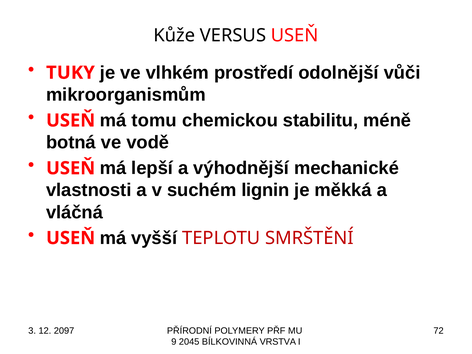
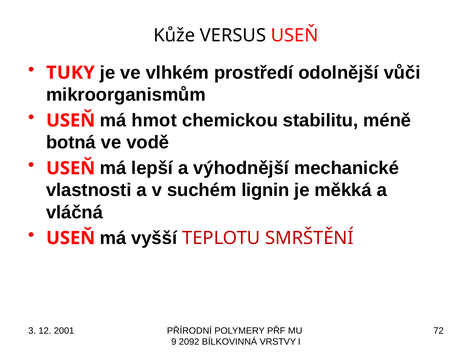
tomu: tomu -> hmot (154, 120)
2097: 2097 -> 2001 (64, 331)
2045: 2045 -> 2092 (189, 342)
VRSTVA: VRSTVA -> VRSTVY (278, 342)
